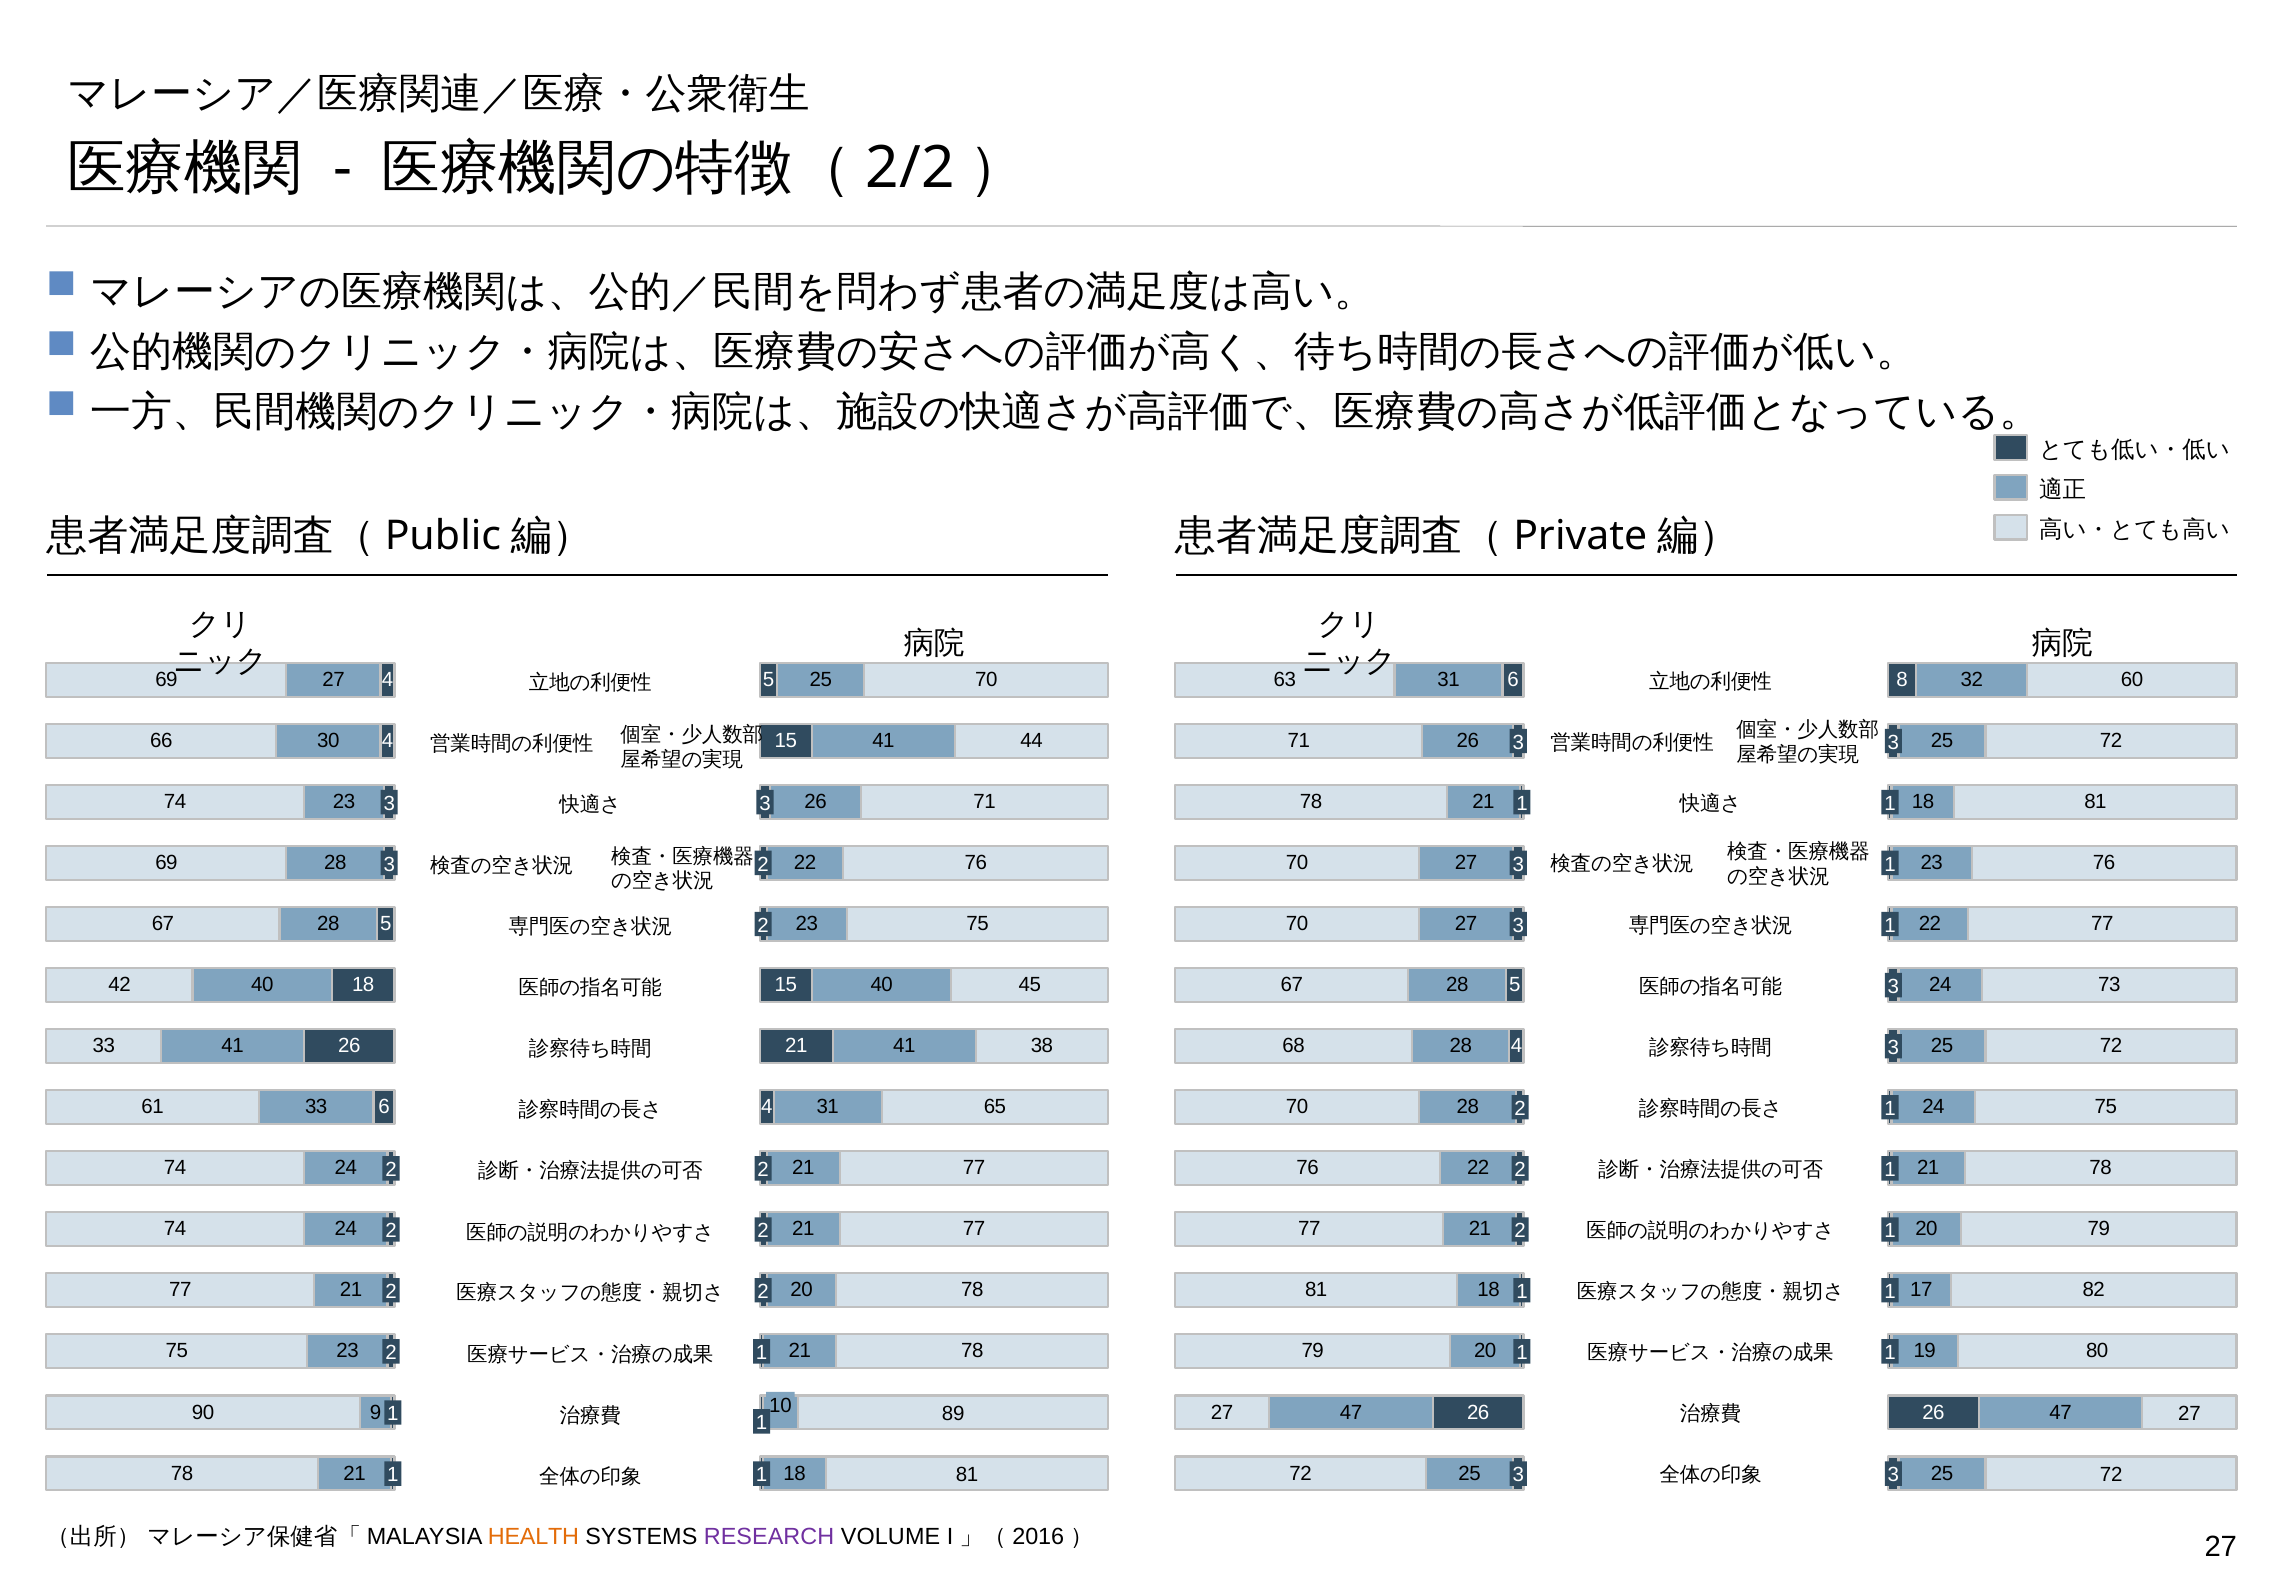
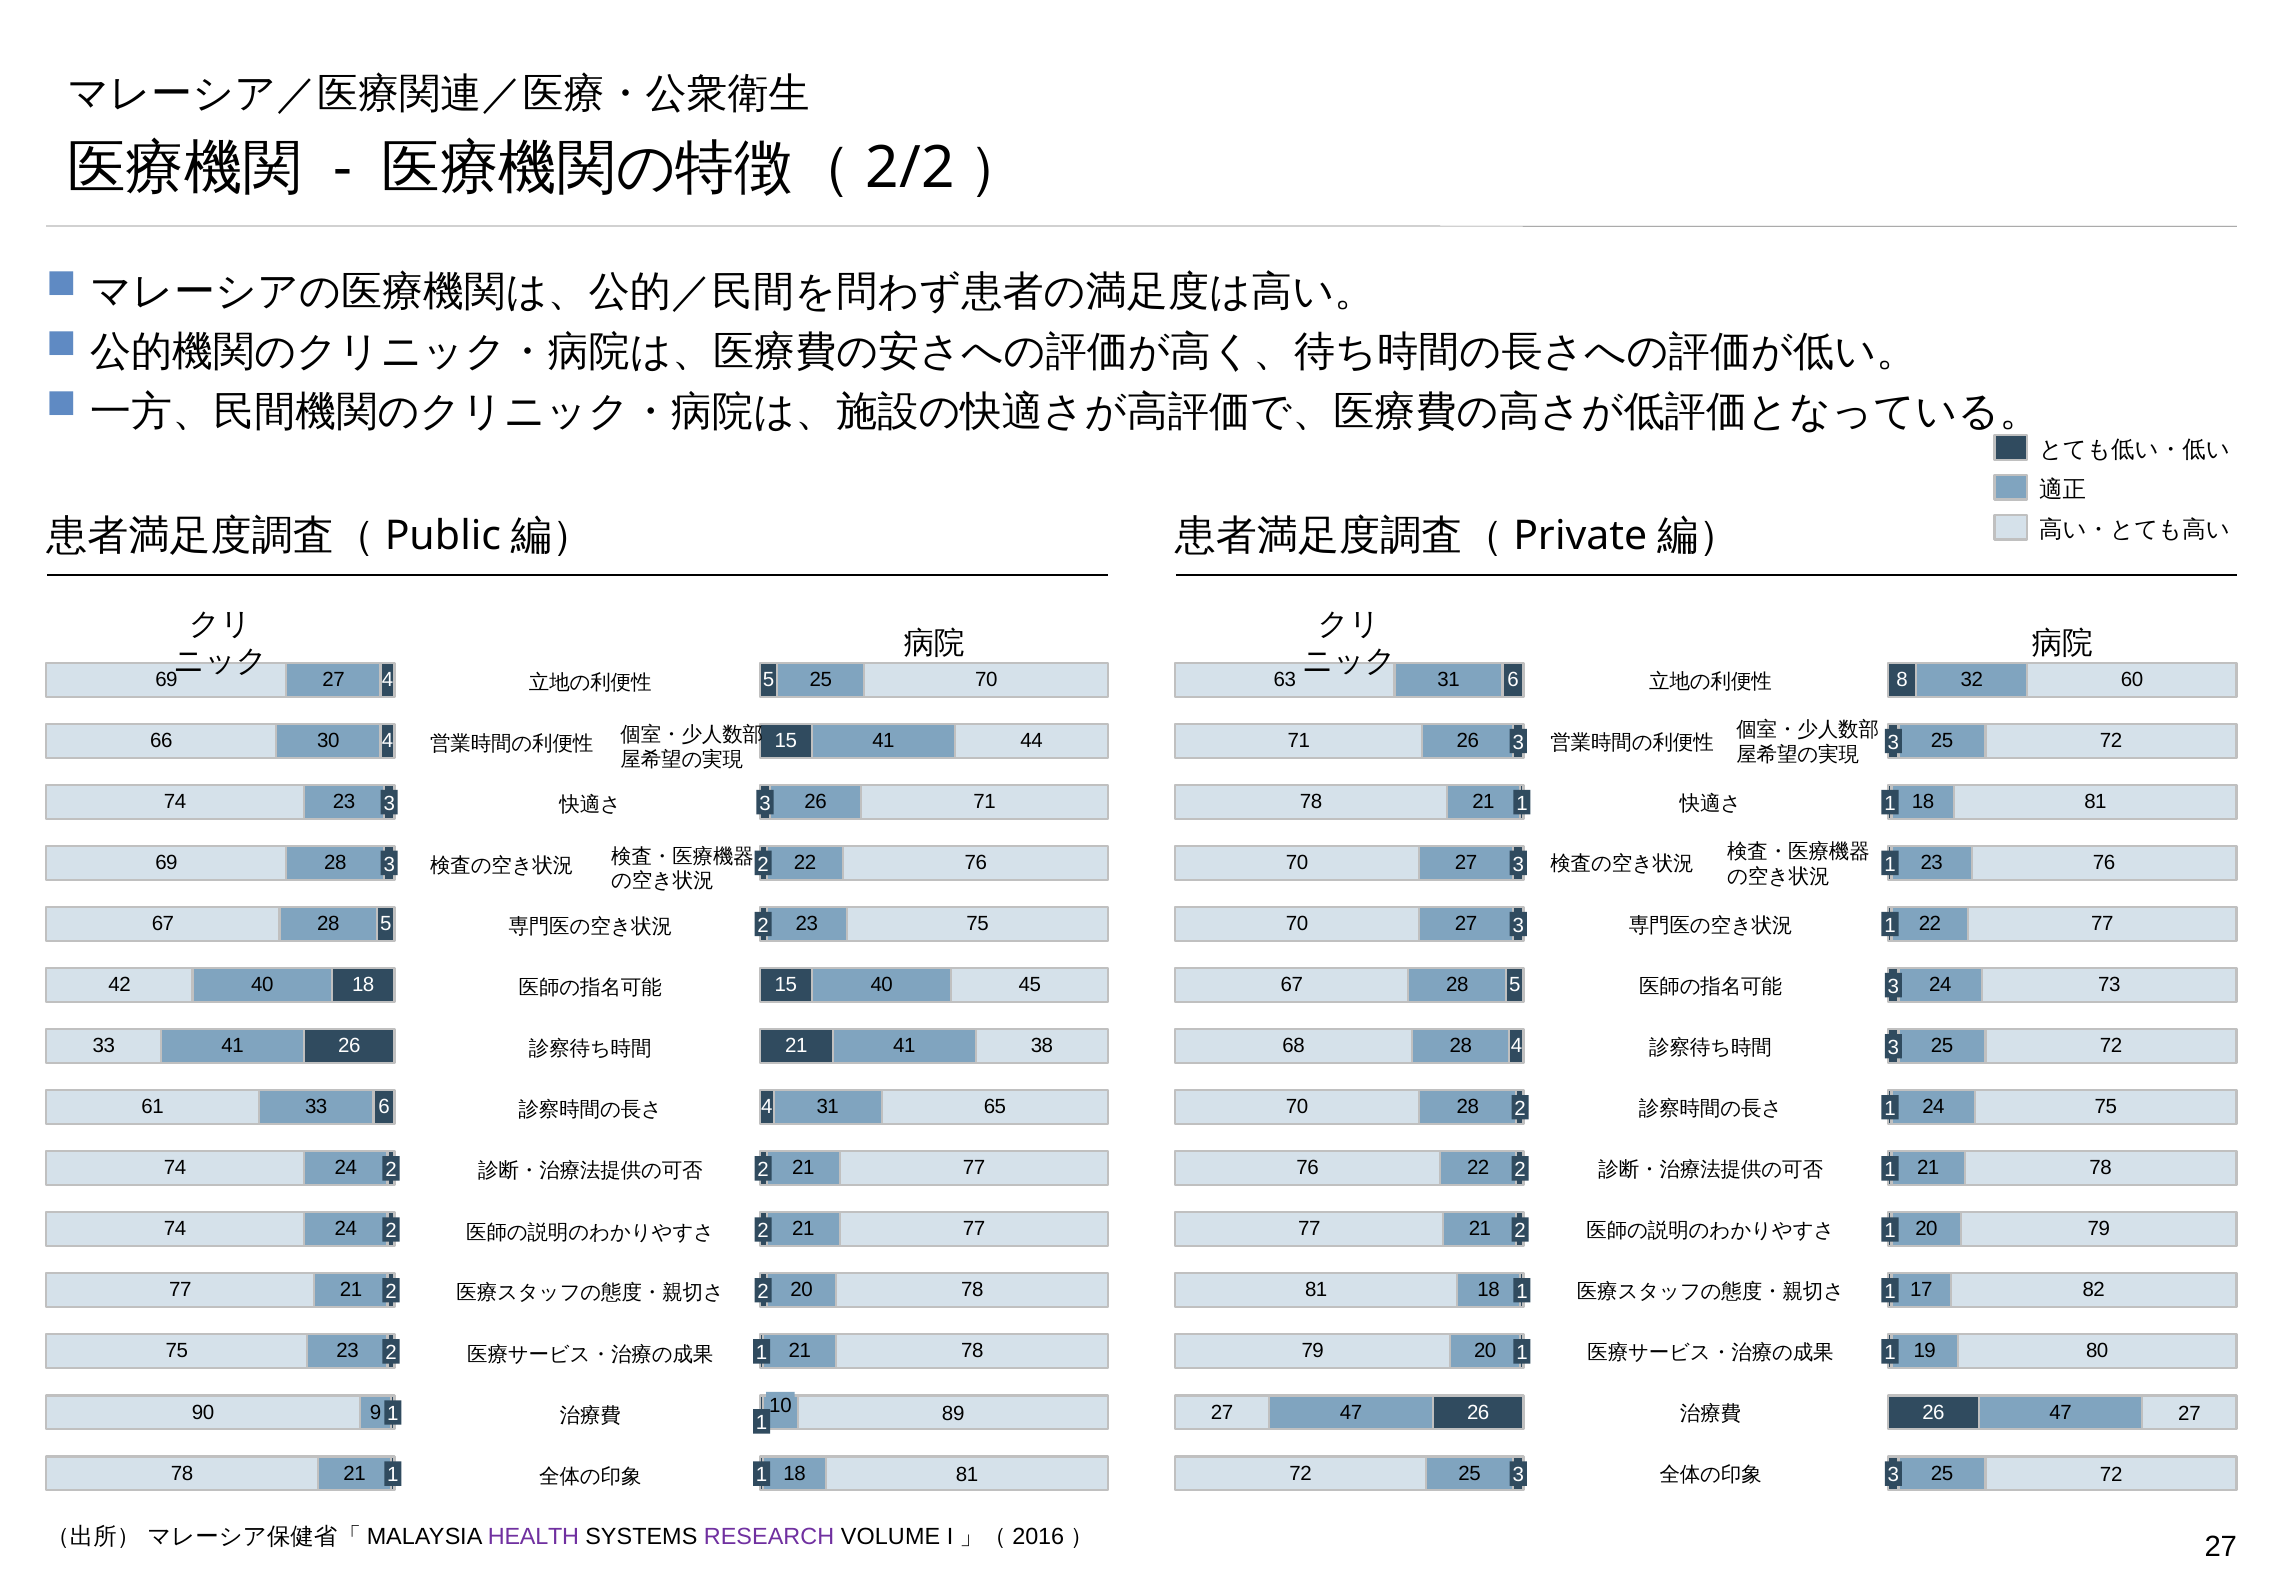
HEALTH colour: orange -> purple (533, 1536)
